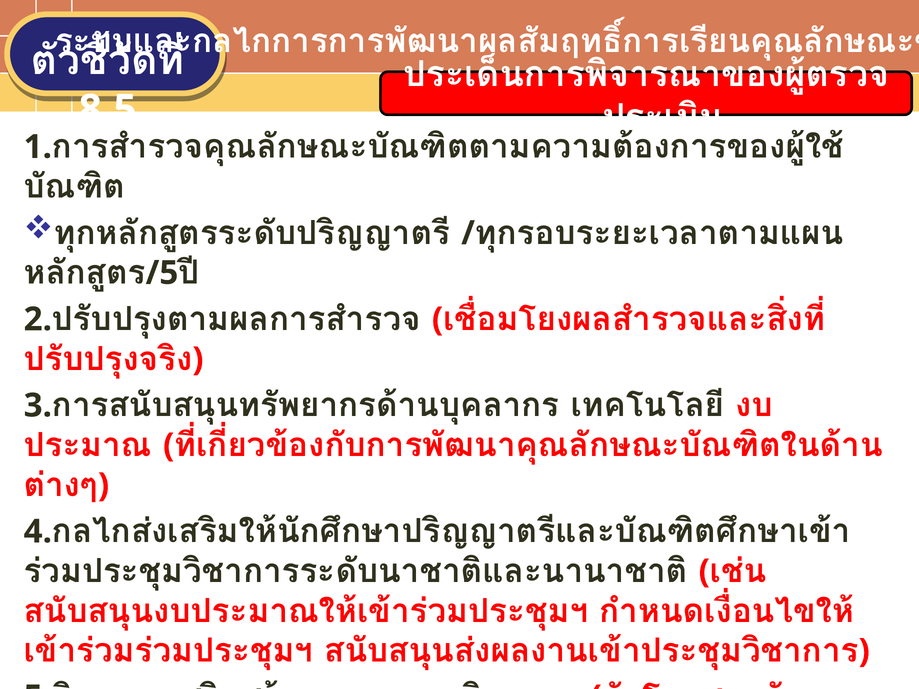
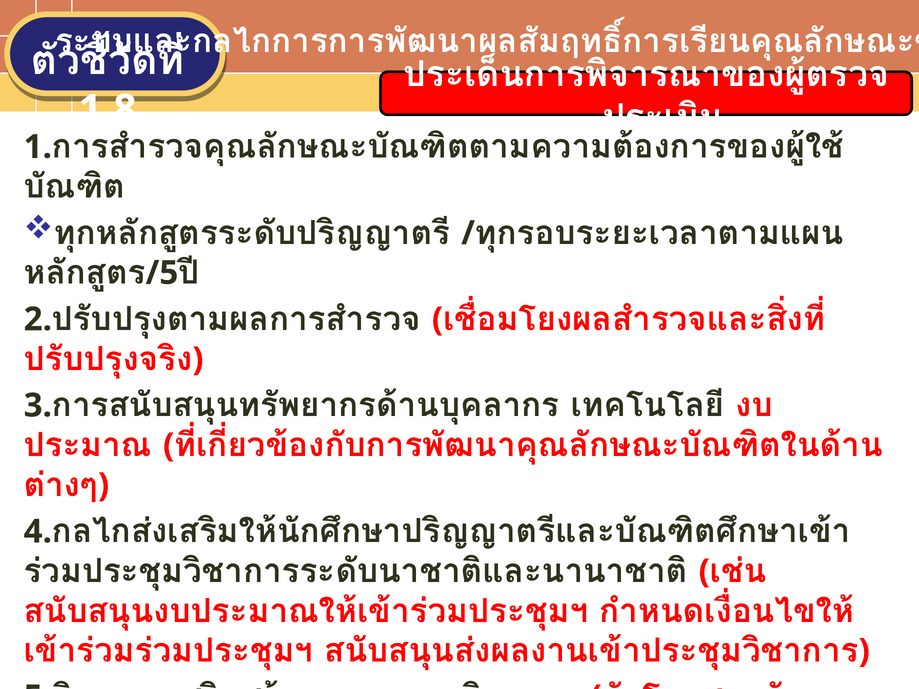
8.5: 8.5 -> 1.8 (108, 110)
